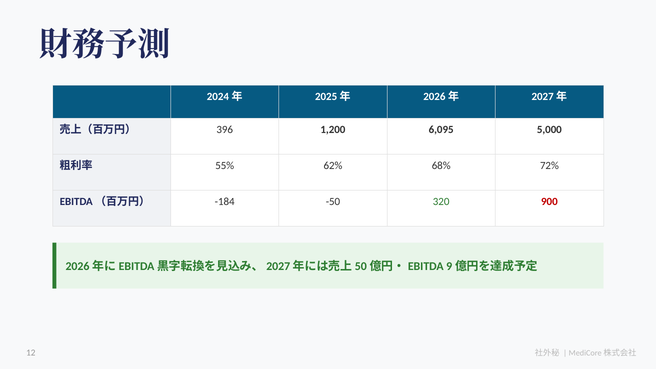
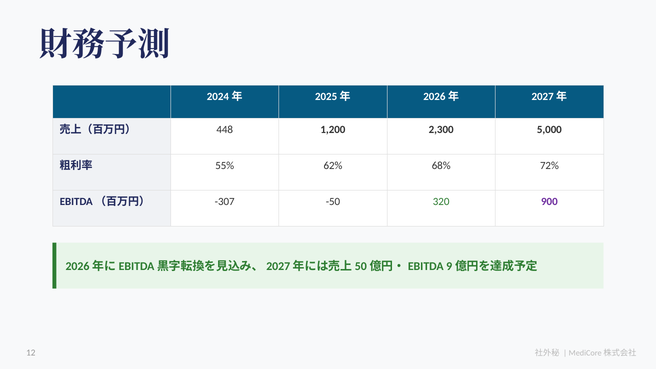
396: 396 -> 448 (225, 129)
6,095: 6,095 -> 2,300 (441, 129)
-184: -184 -> -307 (225, 202)
900 colour: red -> purple (549, 202)
